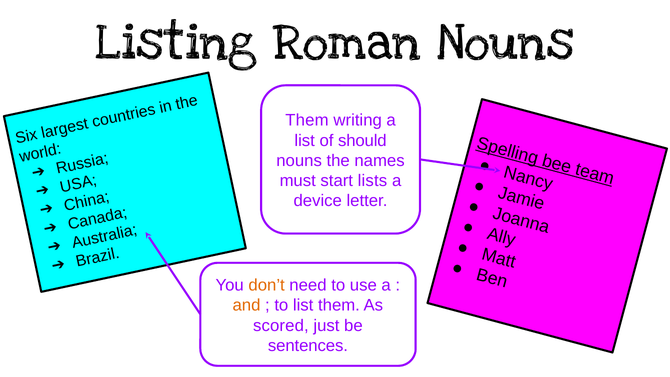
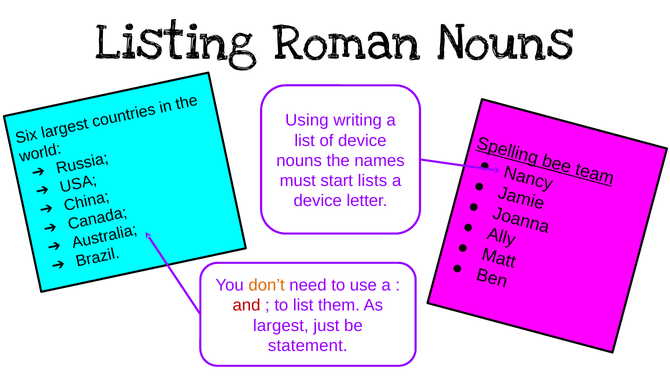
Them: Them -> Using (307, 120)
of should: should -> device (362, 140)
and colour: orange -> red (247, 305)
scored: scored -> largest (281, 325)
sentences: sentences -> statement (308, 346)
